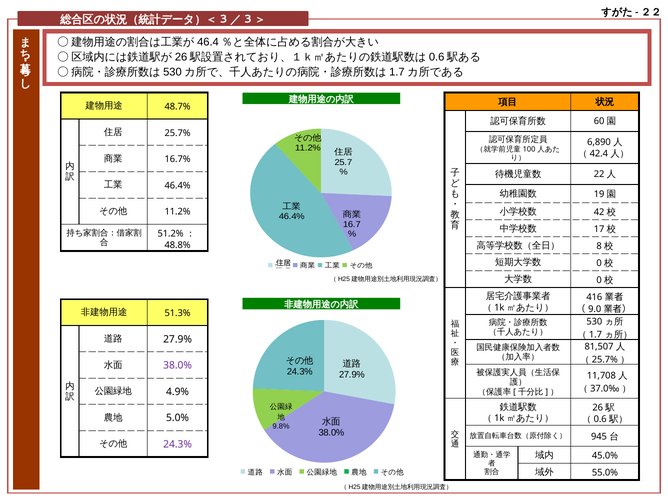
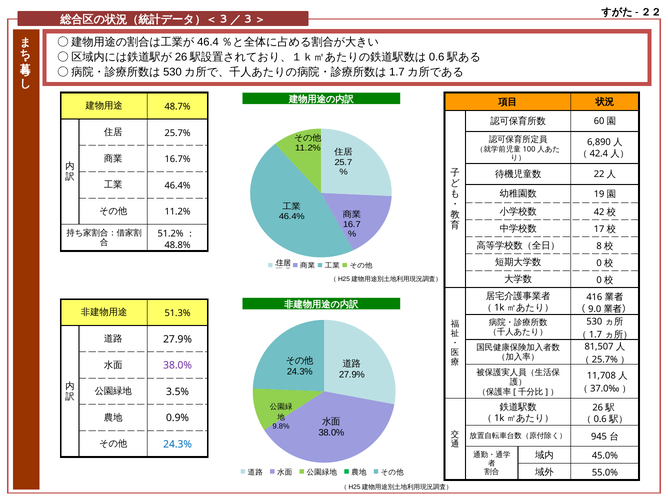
4.9%: 4.9% -> 3.5% (178, 392)
5.0%: 5.0% -> 0.9% (178, 418)
24.3% colour: purple -> blue (178, 444)
